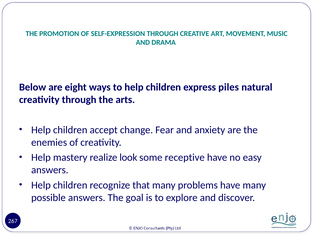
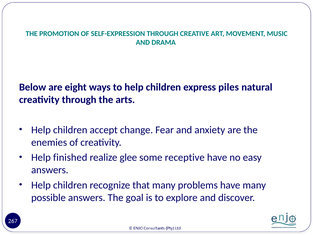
mastery: mastery -> finished (70, 157)
look: look -> glee (128, 157)
